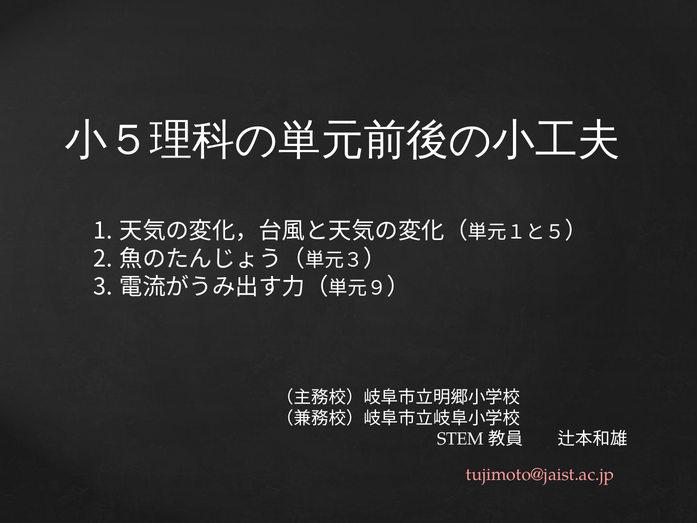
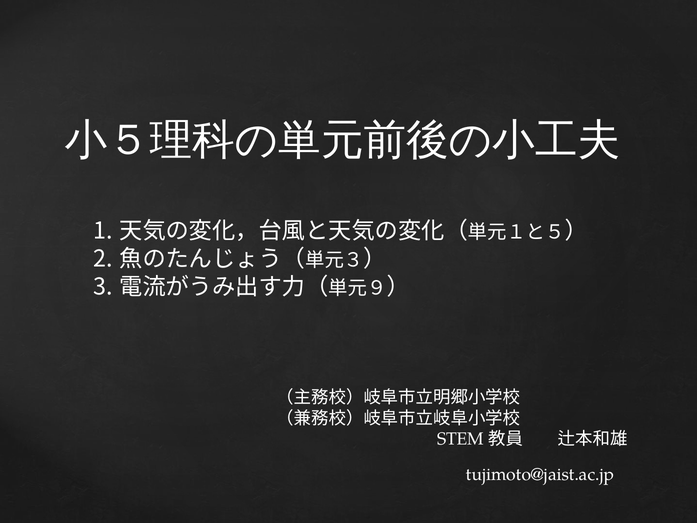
tujimoto@jaist.ac.jp colour: pink -> white (540, 474)
